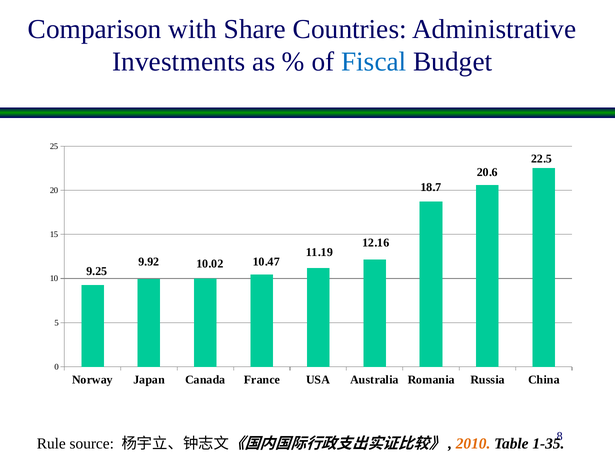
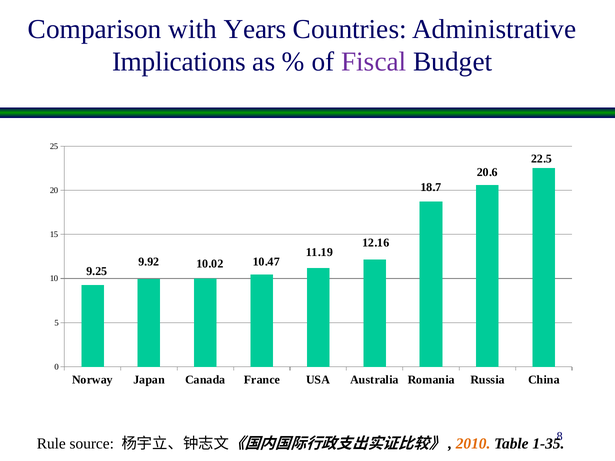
Share: Share -> Years (255, 29)
Investments: Investments -> Implications (179, 62)
Fiscal colour: blue -> purple (374, 62)
